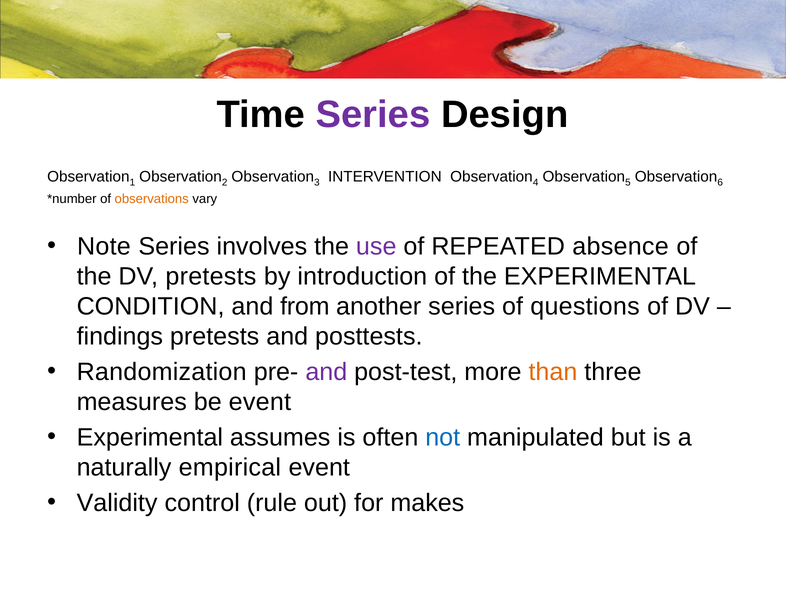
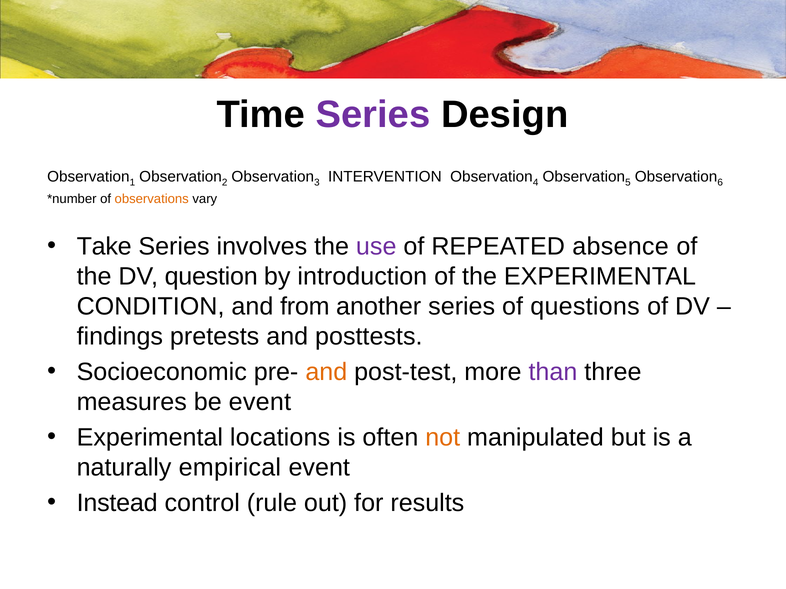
Note: Note -> Take (104, 247)
DV pretests: pretests -> question (211, 277)
Randomization: Randomization -> Socioeconomic (162, 372)
and colour: purple -> orange (326, 372)
than colour: orange -> purple (553, 372)
assumes: assumes -> locations (280, 438)
not colour: blue -> orange (443, 438)
Validity: Validity -> Instead (117, 503)
makes: makes -> results (427, 503)
